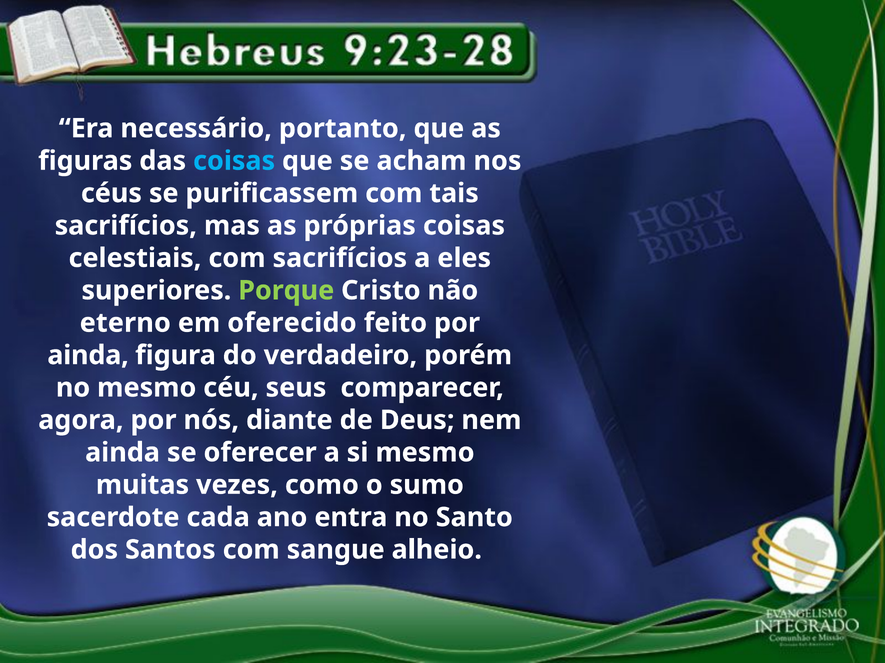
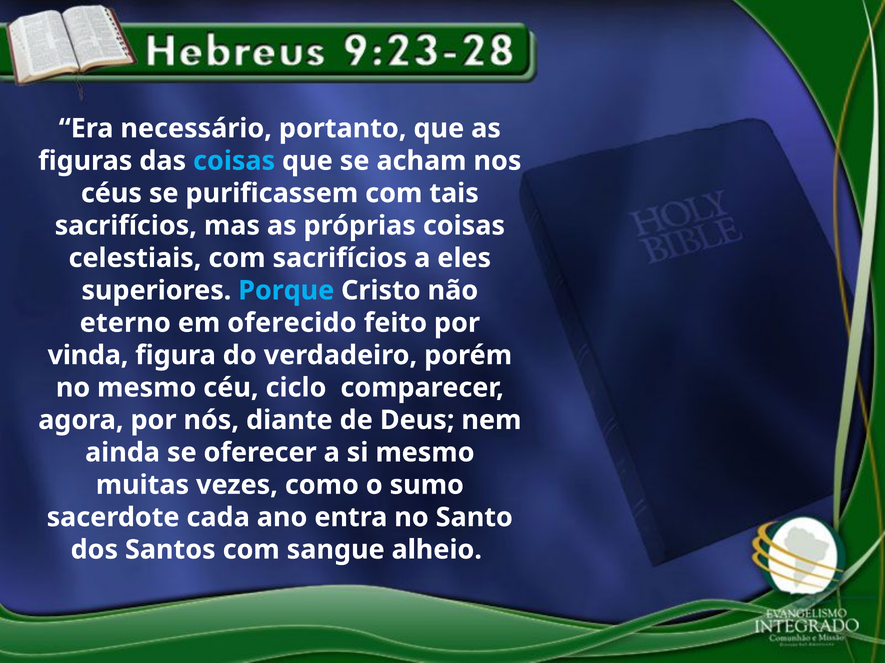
Porque colour: light green -> light blue (286, 291)
ainda: ainda -> vinda (88, 356)
seus: seus -> ciclo (296, 388)
